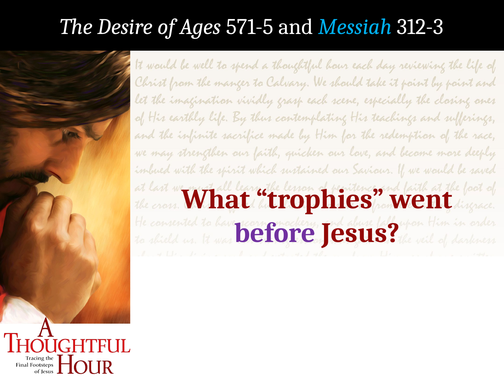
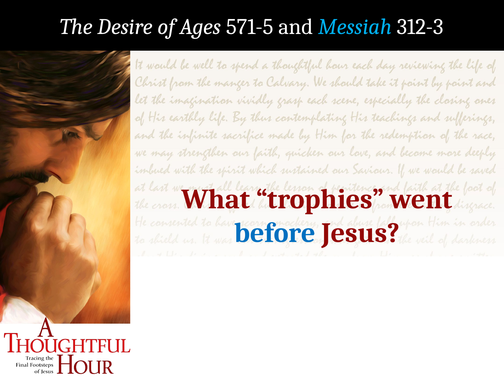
before colour: purple -> blue (275, 233)
